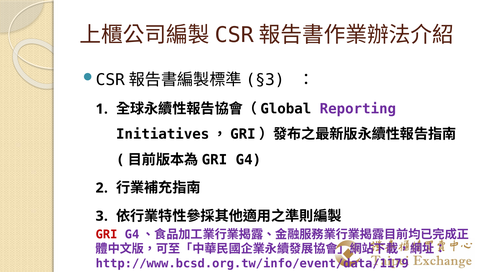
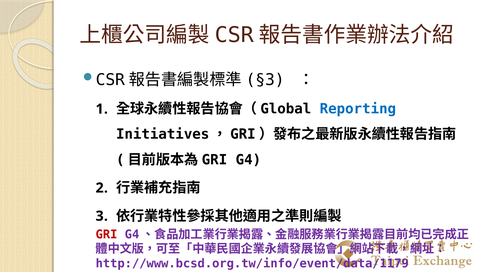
Reporting colour: purple -> blue (358, 109)
